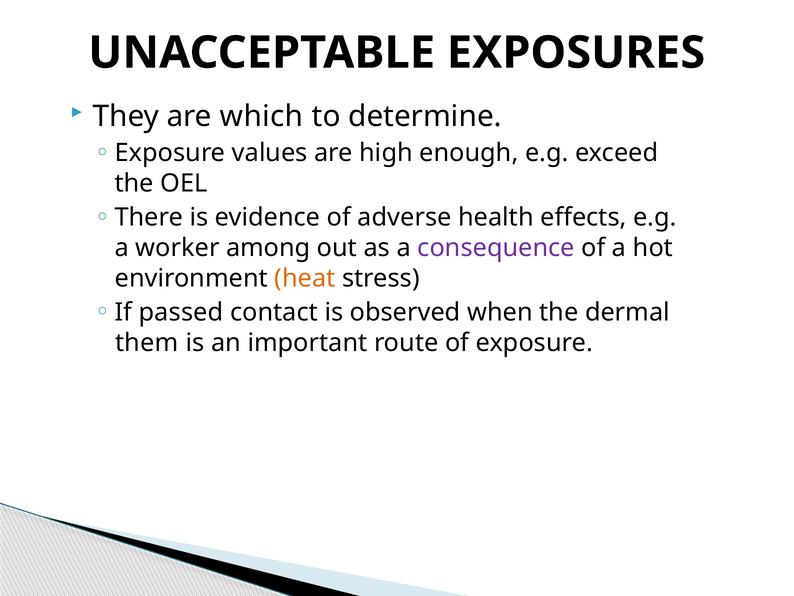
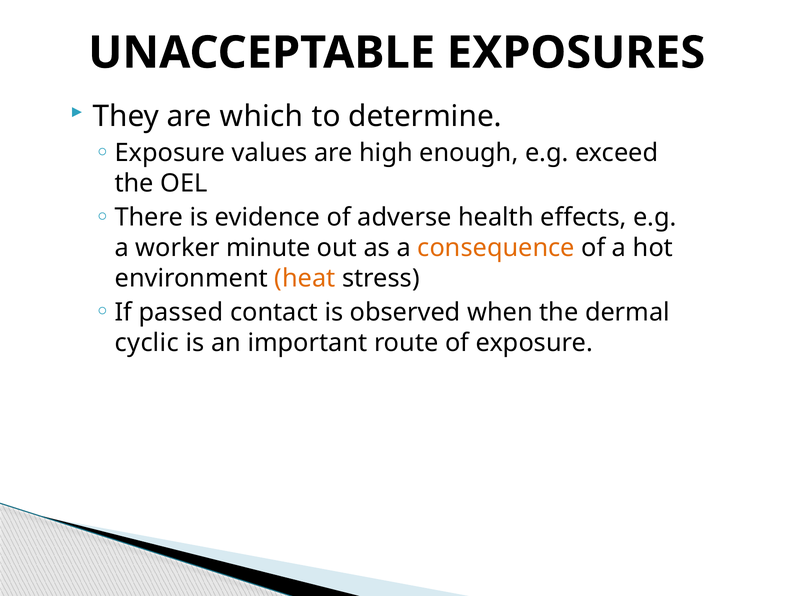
among: among -> minute (268, 248)
consequence colour: purple -> orange (496, 248)
them: them -> cyclic (147, 343)
